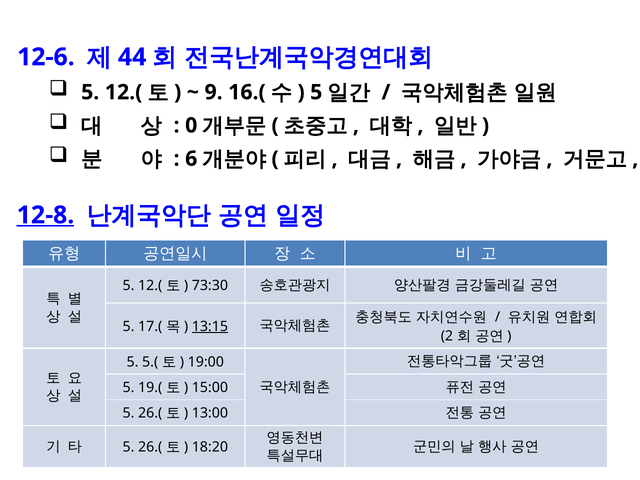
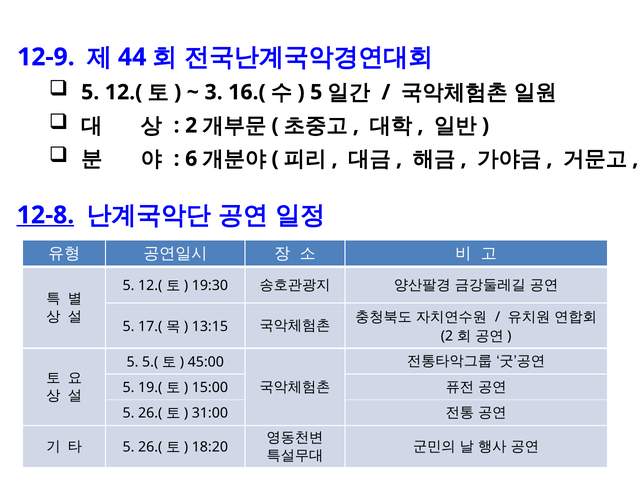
12-6: 12-6 -> 12-9 (46, 57)
9: 9 -> 3 (214, 92)
0: 0 -> 2 (191, 125)
73:30: 73:30 -> 19:30 (210, 286)
13:15 underline: present -> none (210, 326)
19:00: 19:00 -> 45:00 (206, 362)
13:00: 13:00 -> 31:00 (210, 413)
